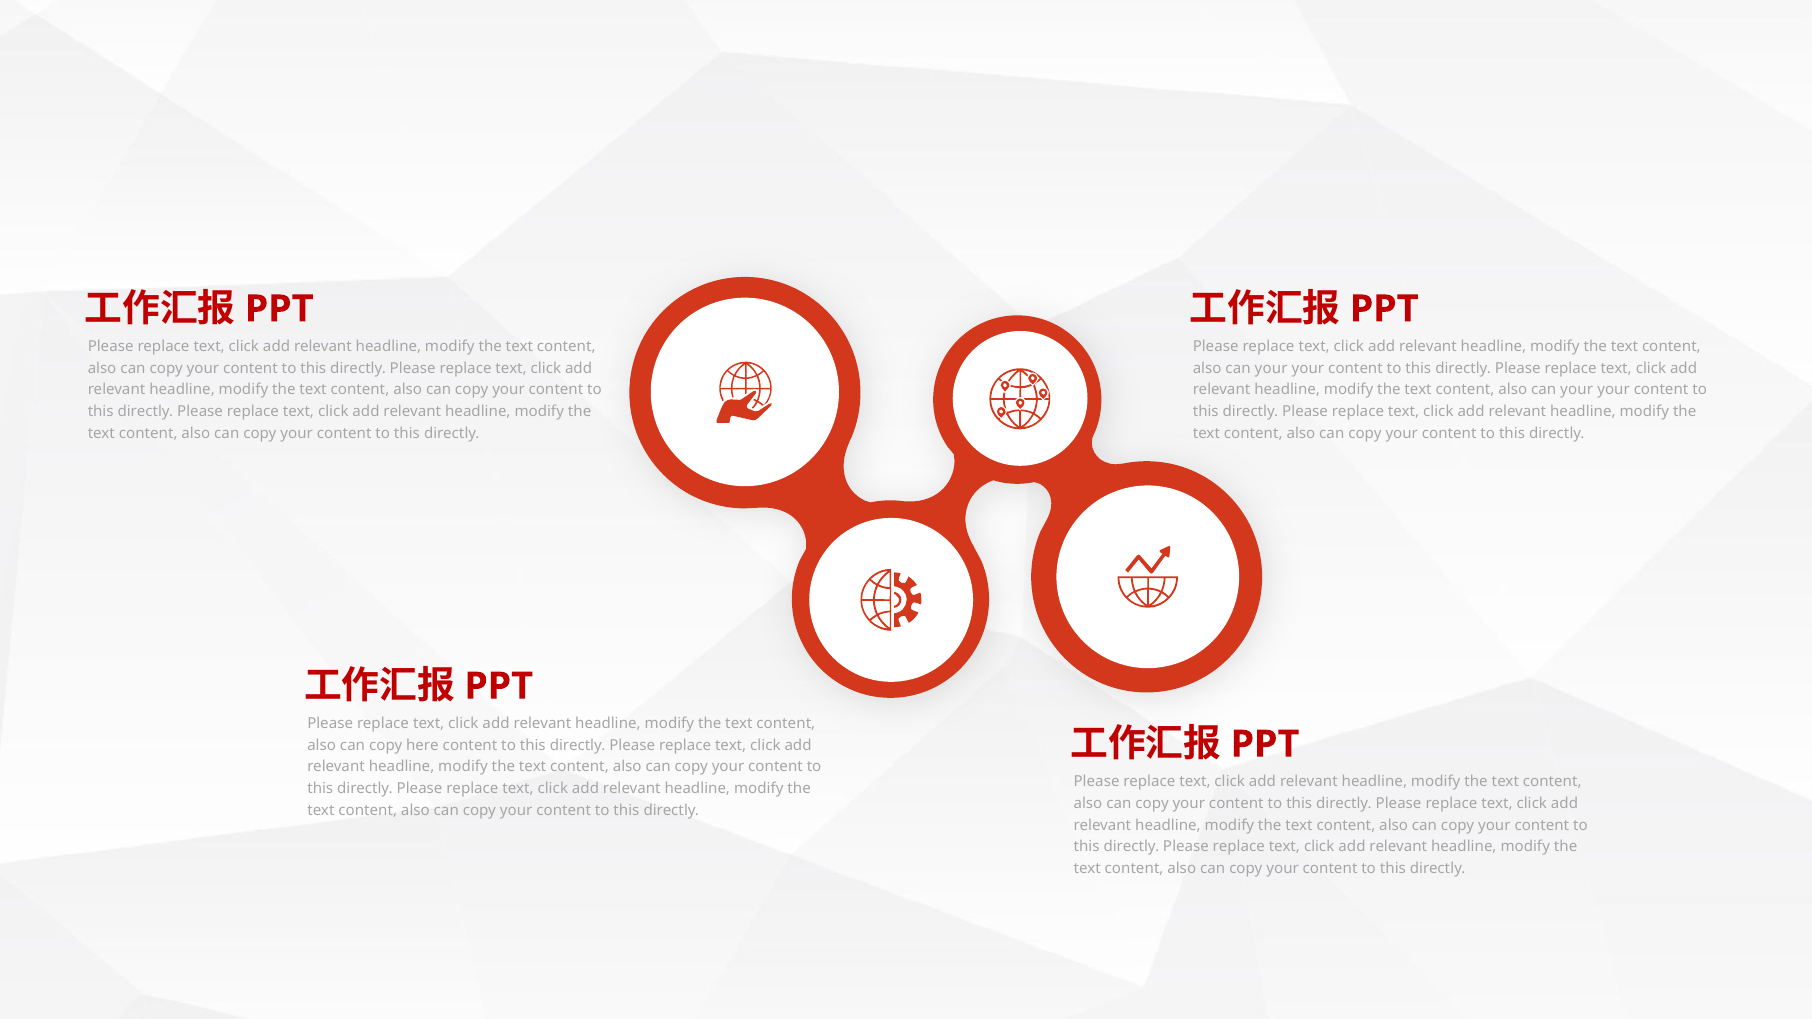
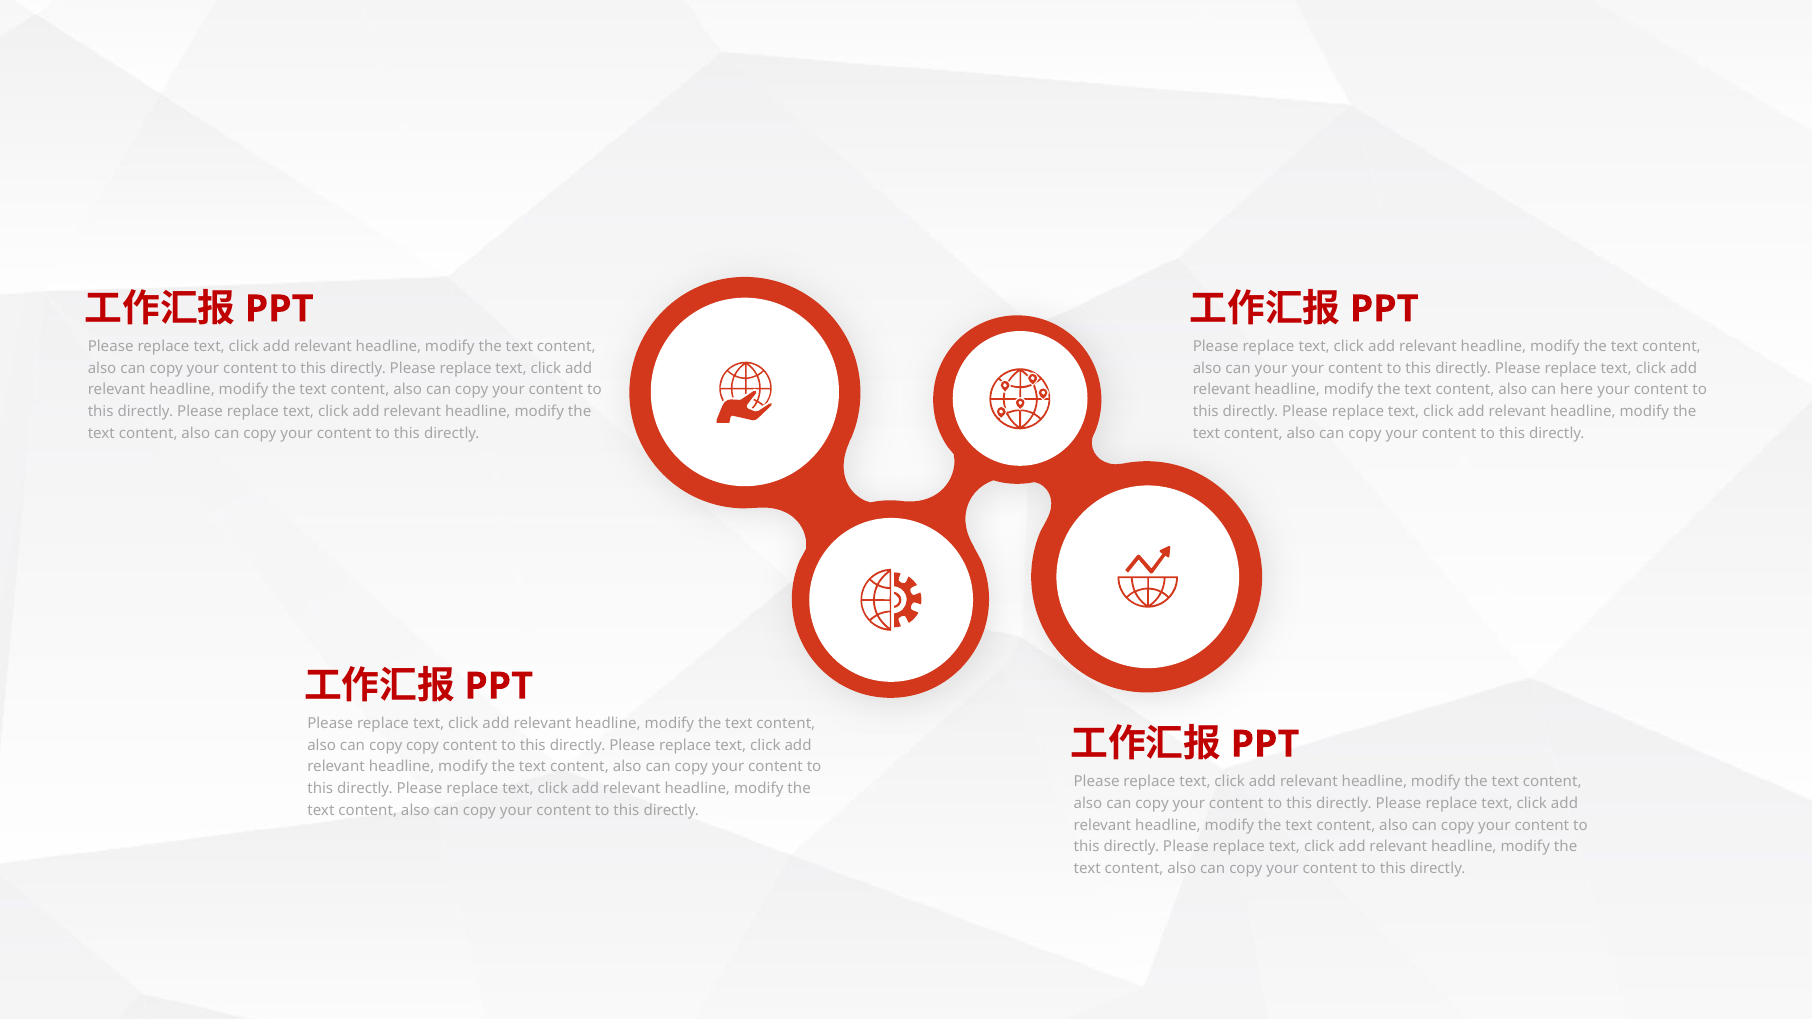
your: your -> here (1577, 390)
copy here: here -> copy (422, 746)
